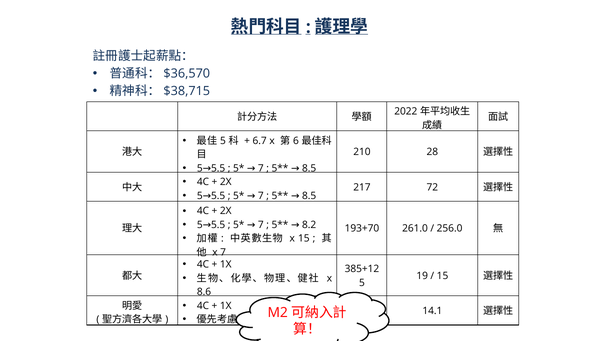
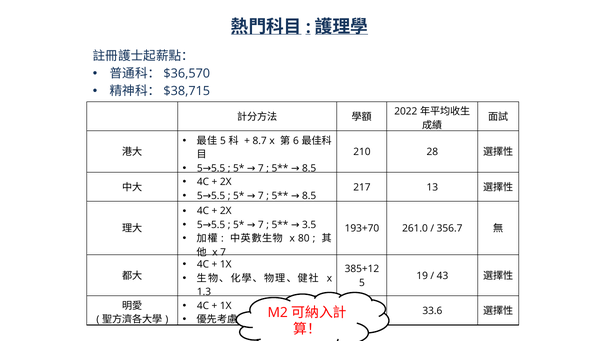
6.7: 6.7 -> 8.7 (260, 141)
72: 72 -> 13 (432, 187)
8.2: 8.2 -> 3.5 (309, 225)
256.0: 256.0 -> 356.7 (450, 228)
x 15: 15 -> 80 (304, 238)
15: 15 -> 43 (443, 276)
8.6: 8.6 -> 1.3 (204, 292)
14.1: 14.1 -> 33.6 (432, 311)
